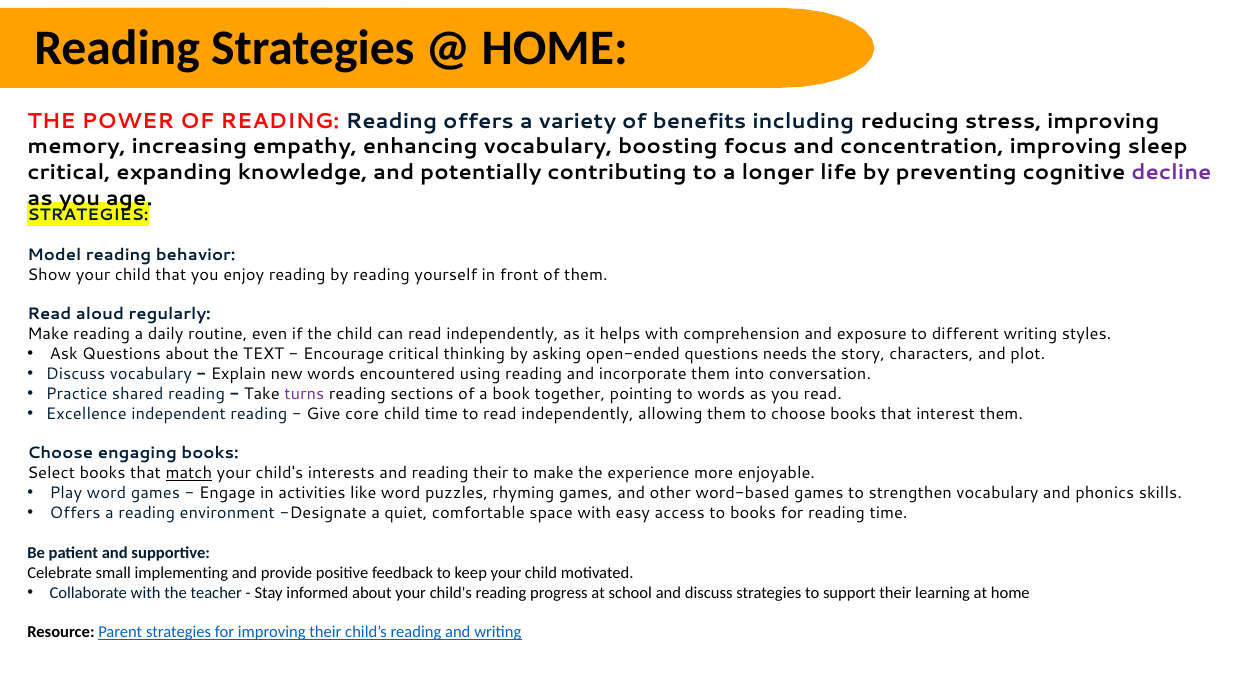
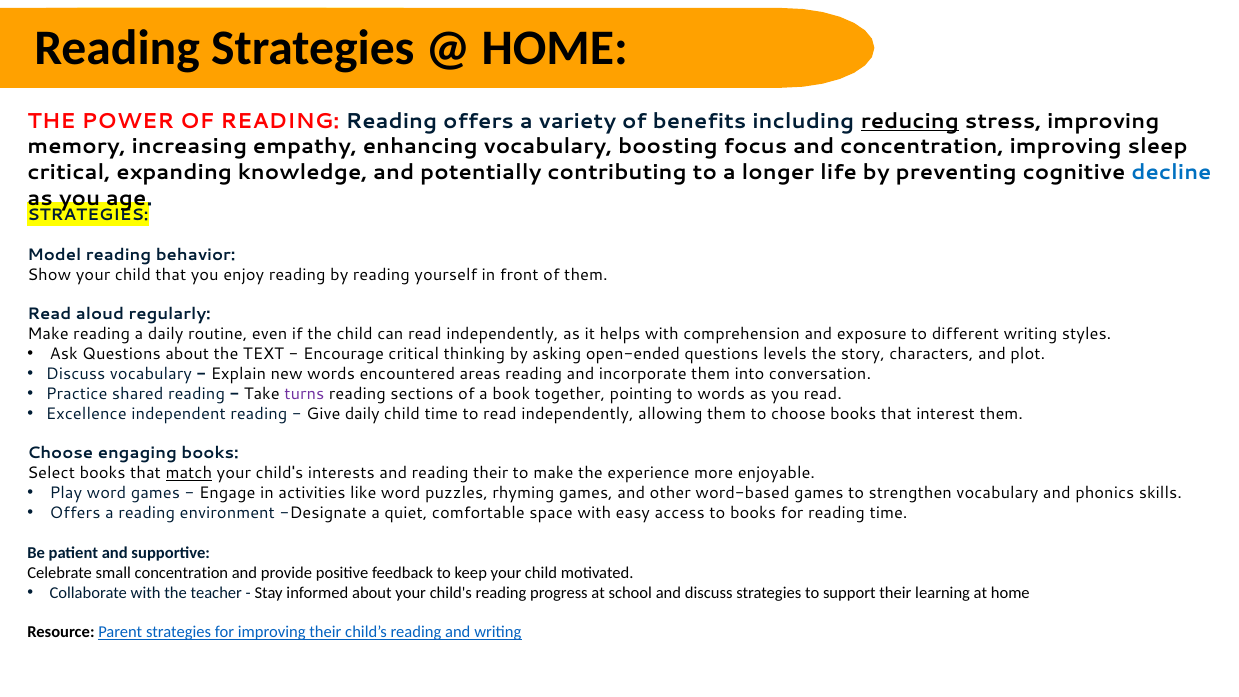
reducing underline: none -> present (910, 121)
decline colour: purple -> blue (1171, 173)
needs: needs -> levels (785, 354)
using: using -> areas (480, 374)
Give core: core -> daily (362, 414)
small implementing: implementing -> concentration (181, 573)
